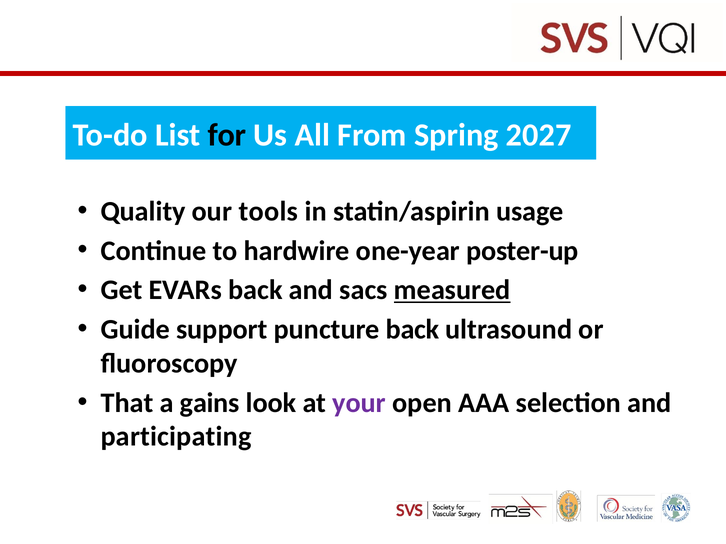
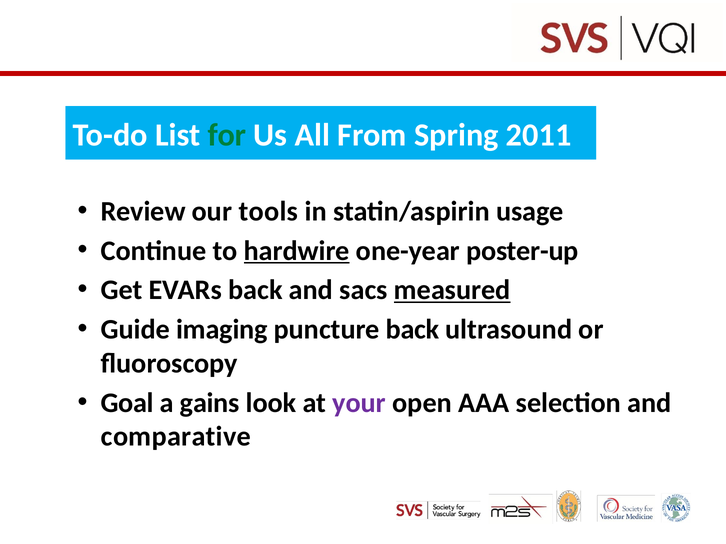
for colour: black -> green (227, 135)
2027: 2027 -> 2011 (539, 135)
Quality: Quality -> Review (143, 211)
hardwire underline: none -> present (297, 251)
support: support -> imaging (222, 330)
That: That -> Goal (127, 403)
participating: participating -> comparative (176, 437)
